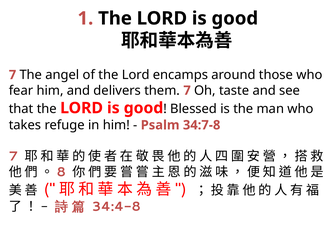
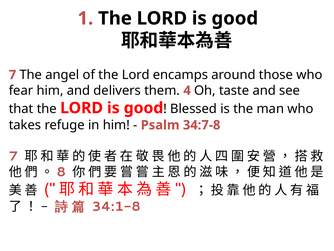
them 7: 7 -> 4 (187, 90)
34:4-8: 34:4-8 -> 34:1-8 (116, 206)
